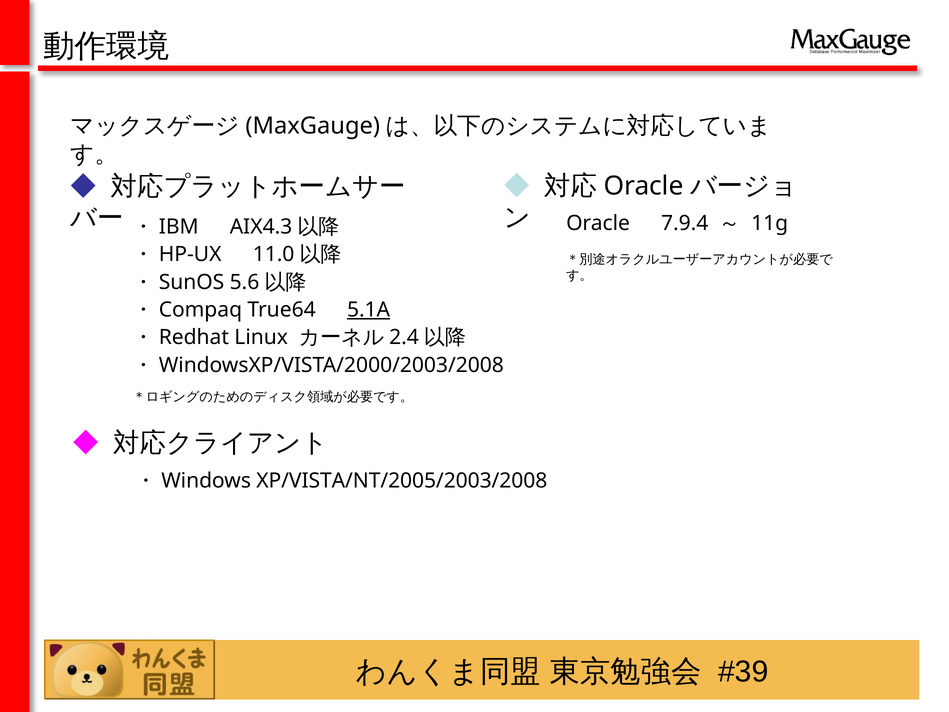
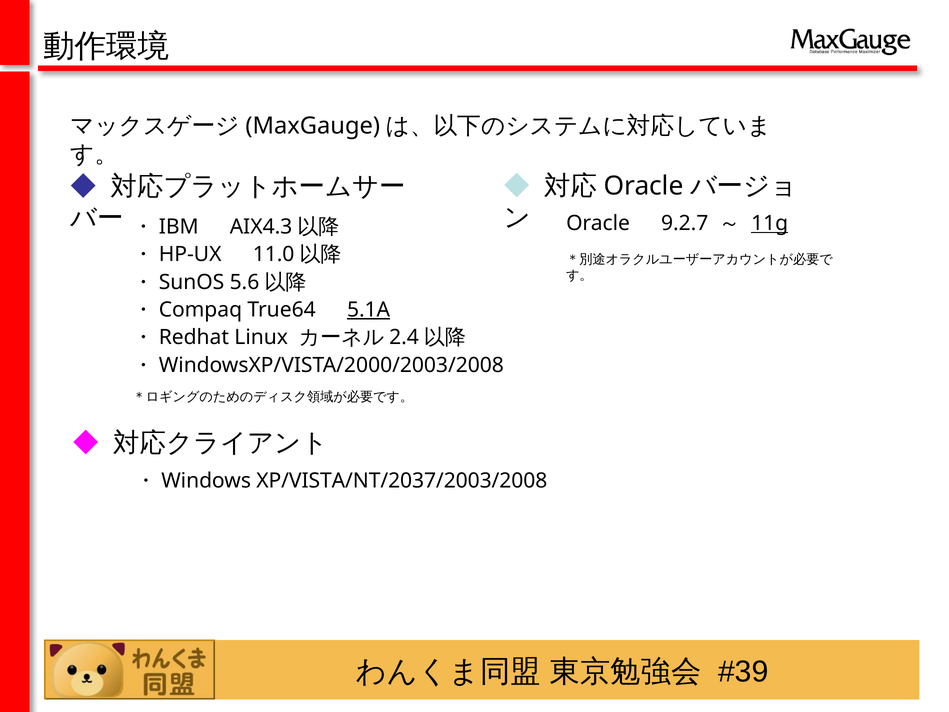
7.9.4: 7.9.4 -> 9.2.7 (685, 223)
11g underline: none -> present (770, 223)
XP/VISTA/NT/2005/2003/2008: XP/VISTA/NT/2005/2003/2008 -> XP/VISTA/NT/2037/2003/2008 (402, 480)
